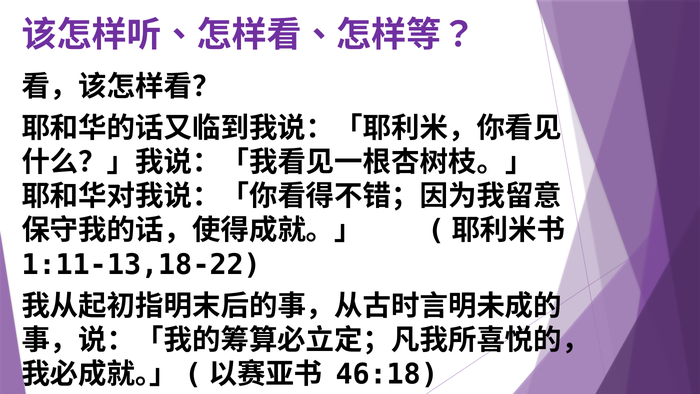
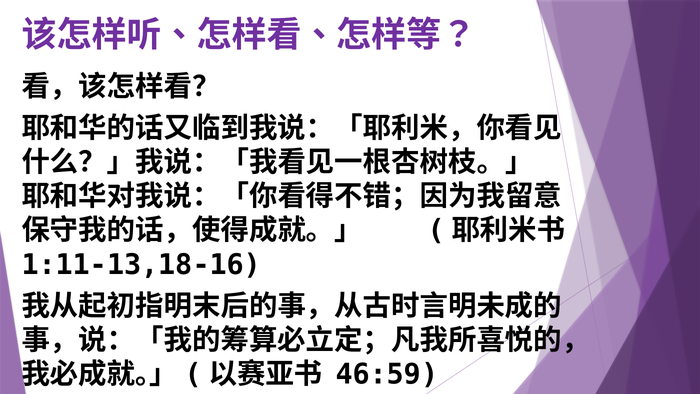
1:11-13,18-22: 1:11-13,18-22 -> 1:11-13,18-16 (141, 265)
46:18: 46:18 -> 46:59 (387, 374)
